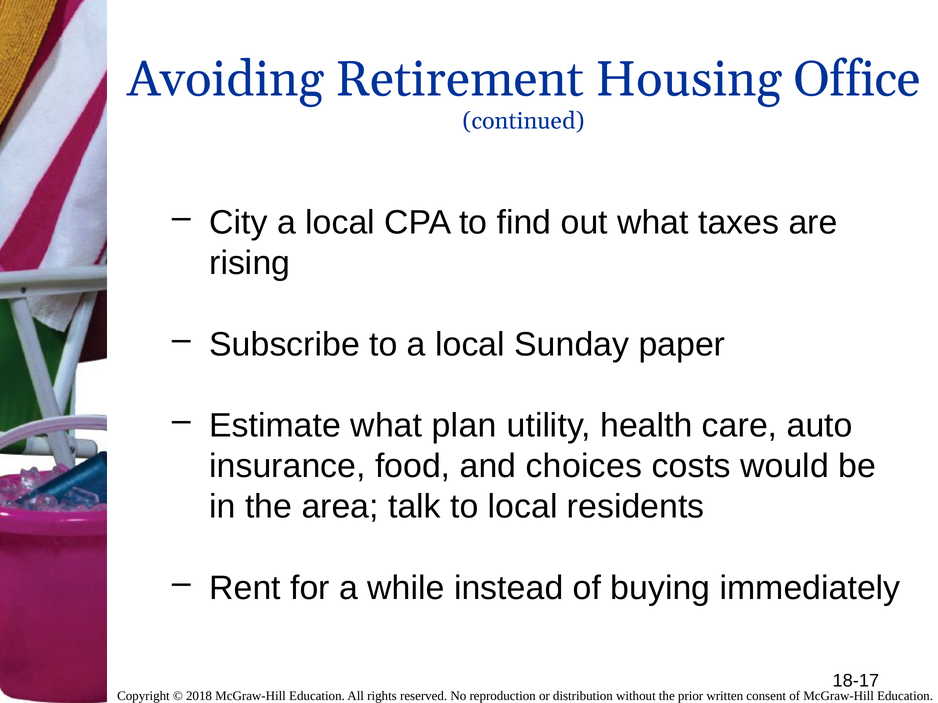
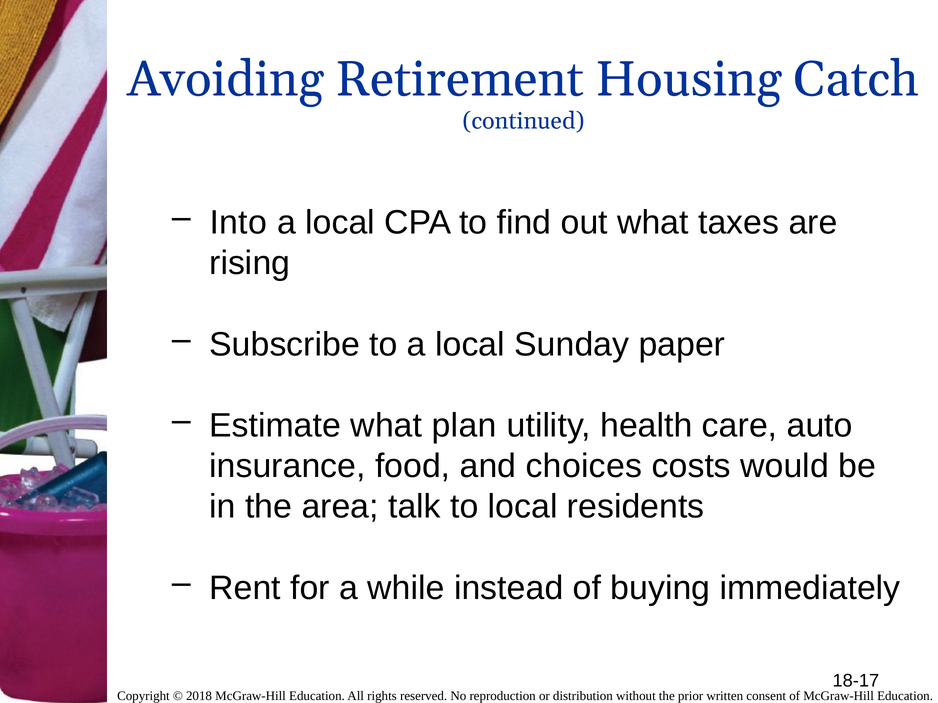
Office: Office -> Catch (856, 79)
City: City -> Into (238, 223)
